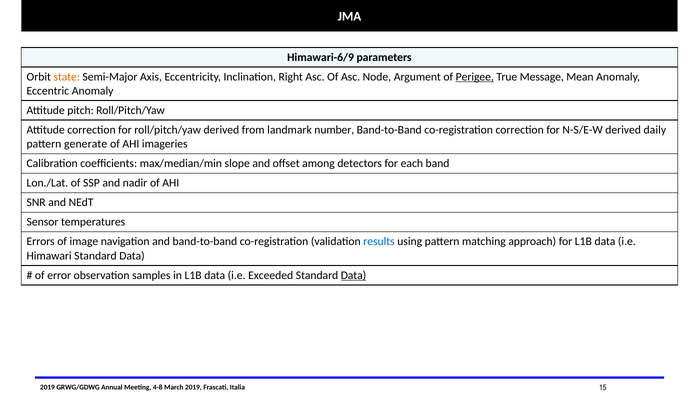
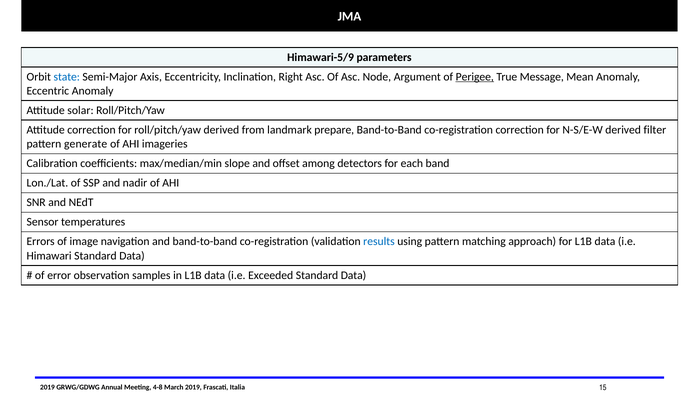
Himawari-6/9: Himawari-6/9 -> Himawari-5/9 (321, 57)
state colour: orange -> blue (67, 77)
pitch: pitch -> solar (80, 110)
number: number -> prepare (334, 130)
daily: daily -> filter (655, 130)
Data underline: present -> none (354, 275)
